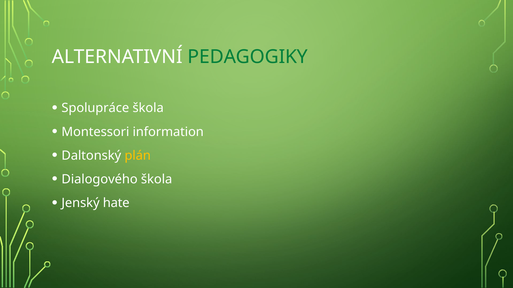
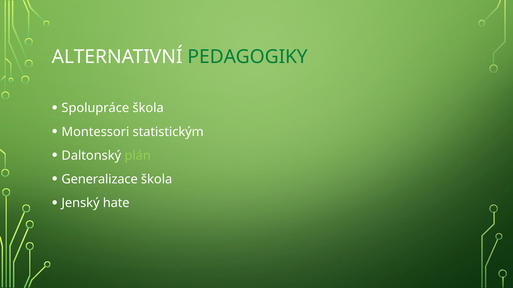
information: information -> statistickým (168, 132)
plán colour: yellow -> light green (138, 156)
Dialogového: Dialogového -> Generalizace (100, 180)
